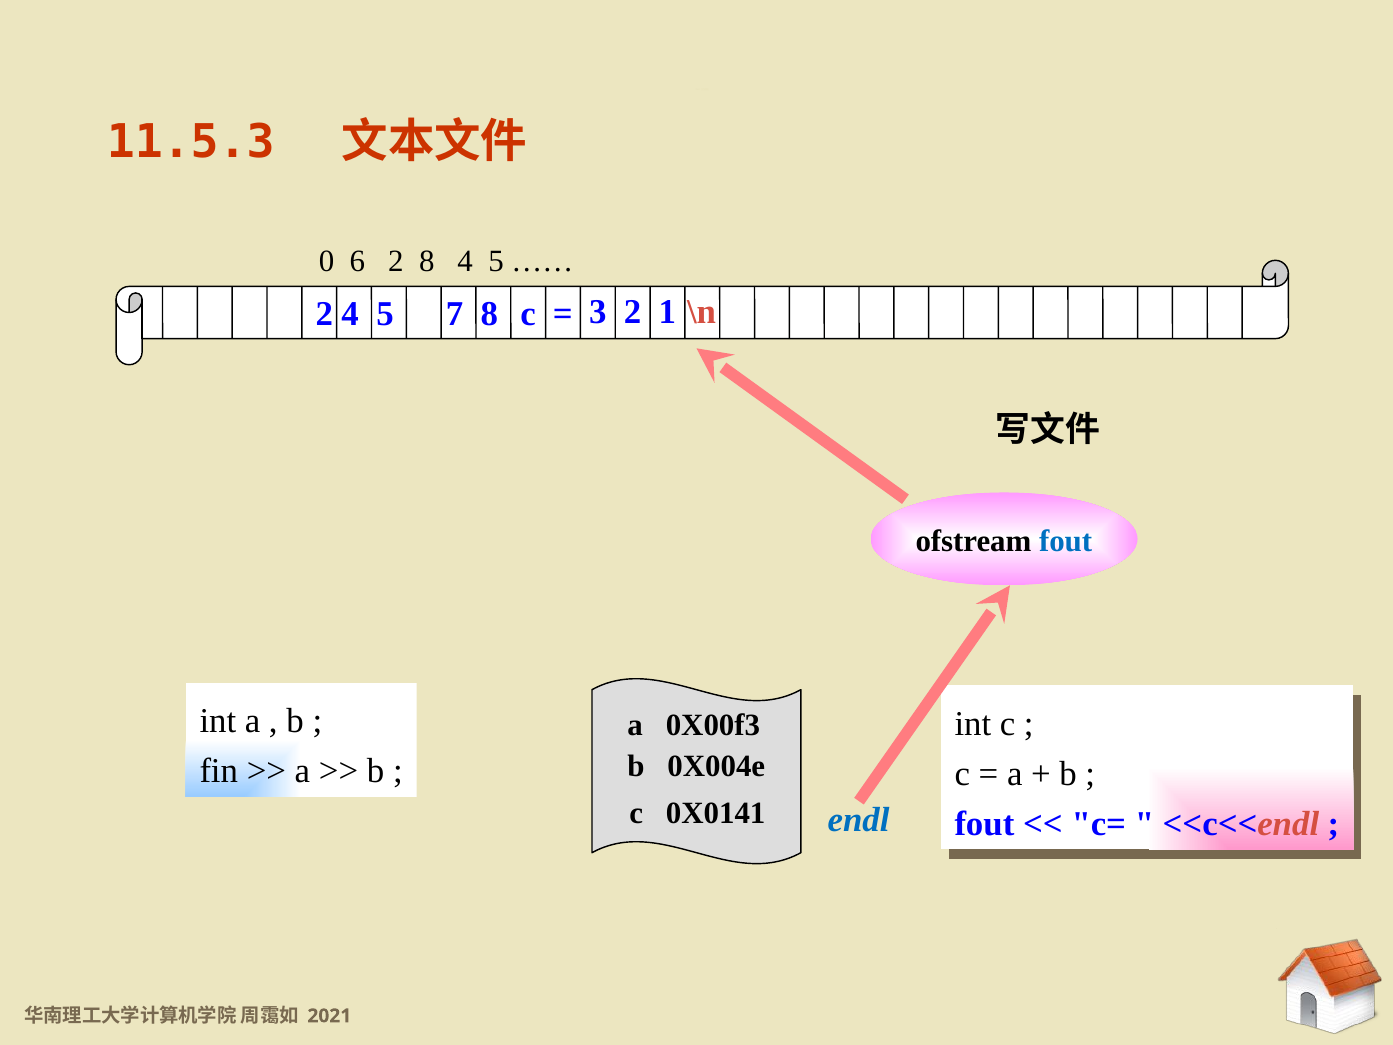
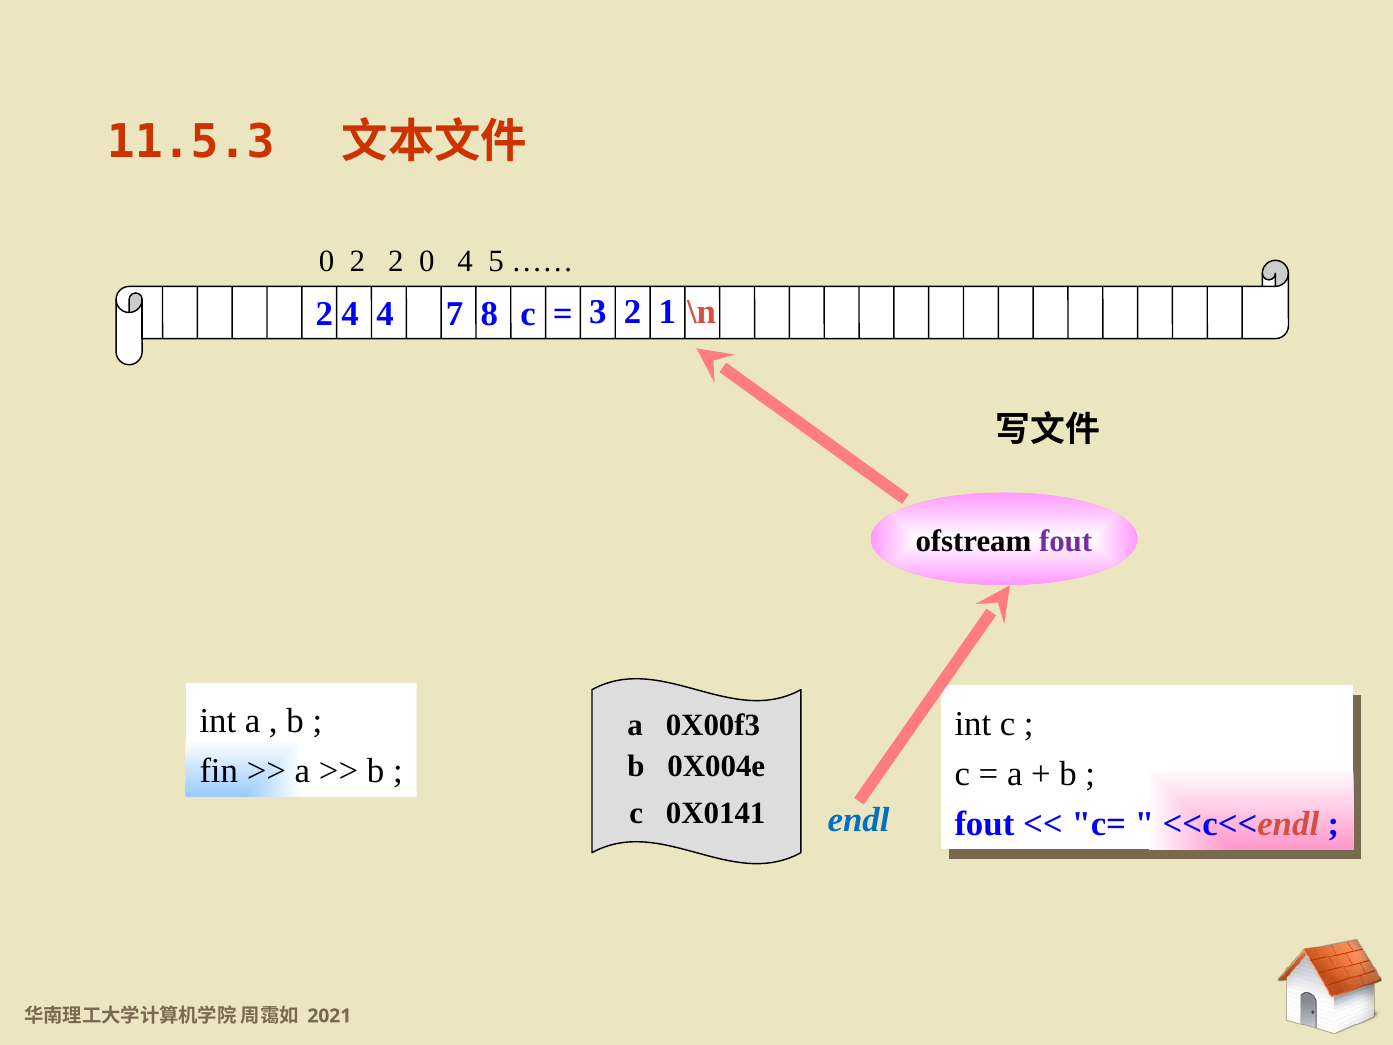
0 6: 6 -> 2 (357, 261)
2 8: 8 -> 0 (427, 261)
2 4 5: 5 -> 4 (385, 314)
fout colour: blue -> purple (1066, 541)
